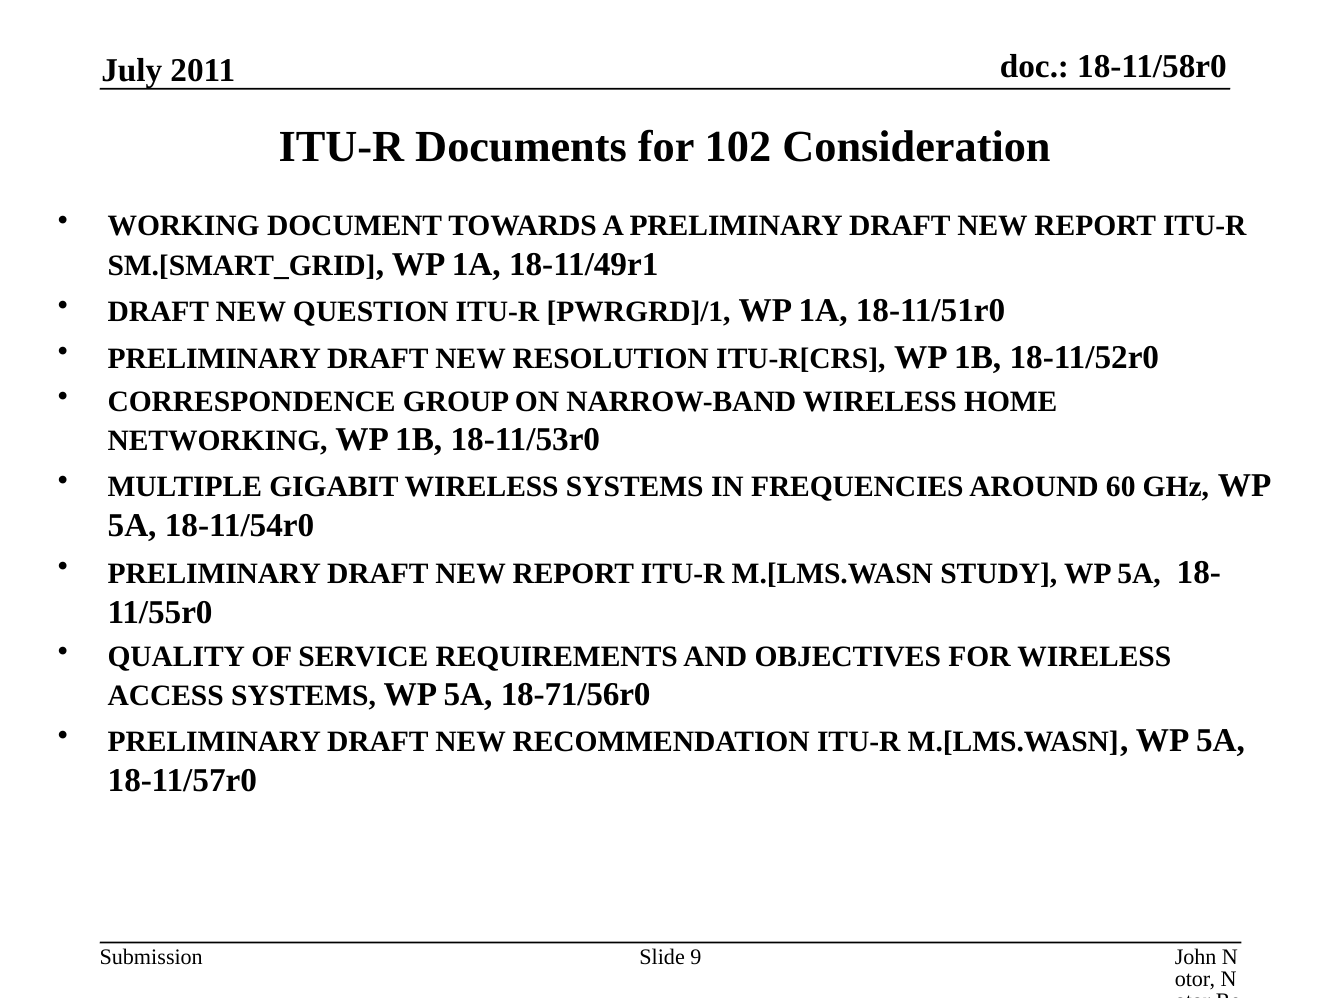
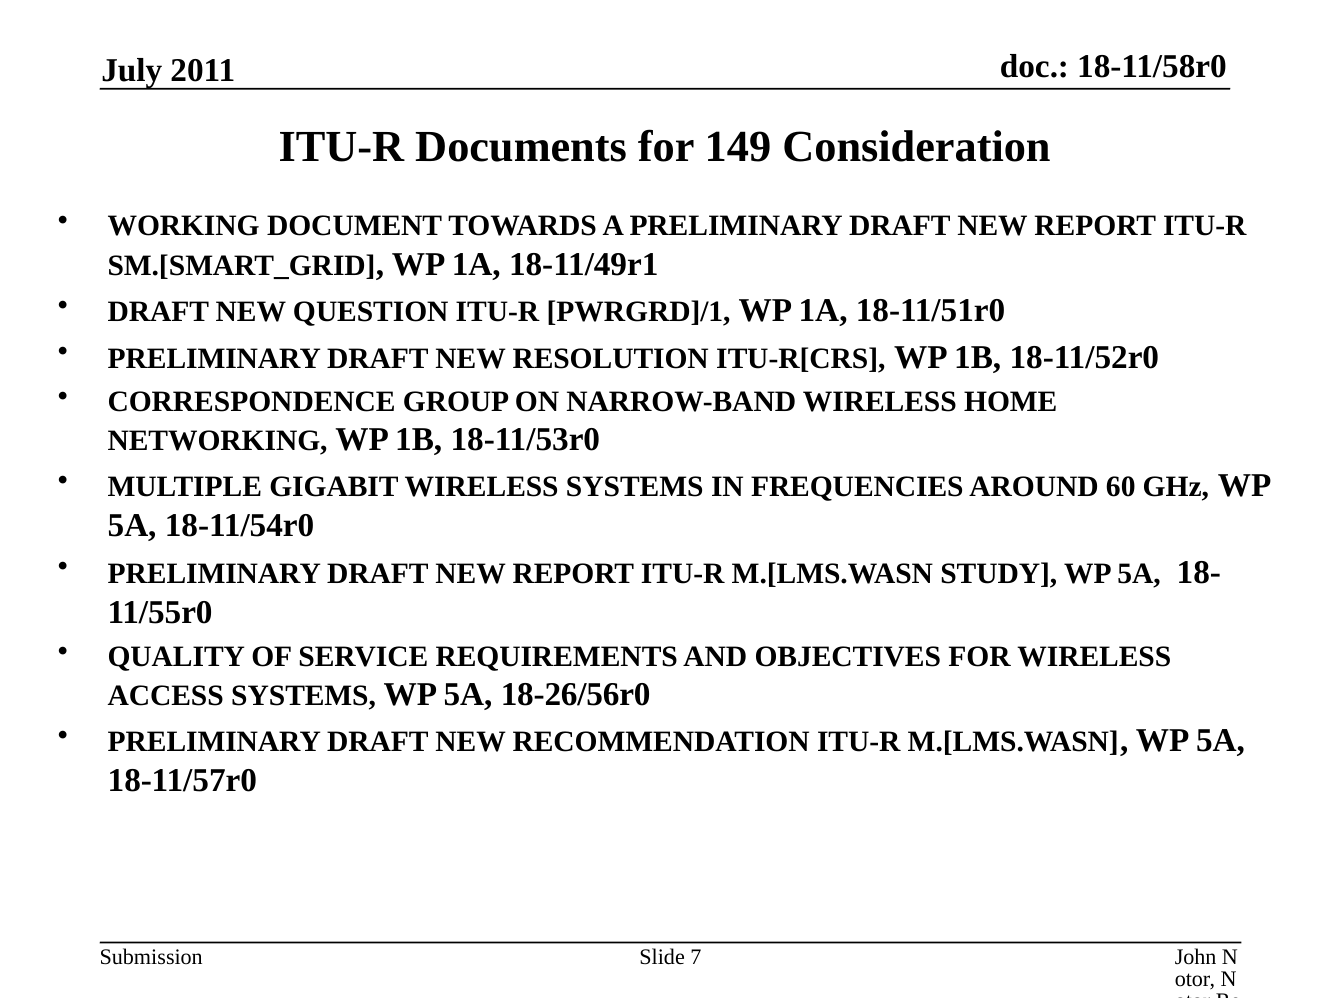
102: 102 -> 149 (738, 147)
18-71/56r0: 18-71/56r0 -> 18-26/56r0 (576, 694)
9: 9 -> 7 (696, 957)
